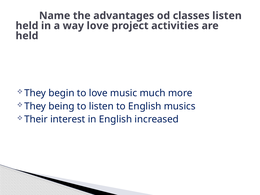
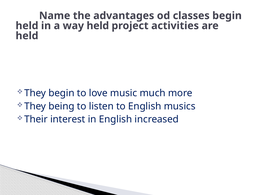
classes listen: listen -> begin (227, 16)
way love: love -> held (98, 26)
